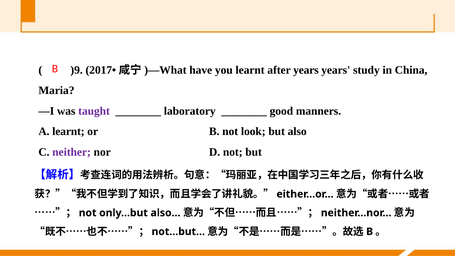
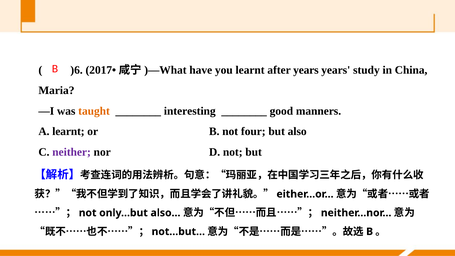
)9: )9 -> )6 (77, 70)
taught colour: purple -> orange (94, 111)
laboratory: laboratory -> interesting (190, 111)
look: look -> four (253, 131)
